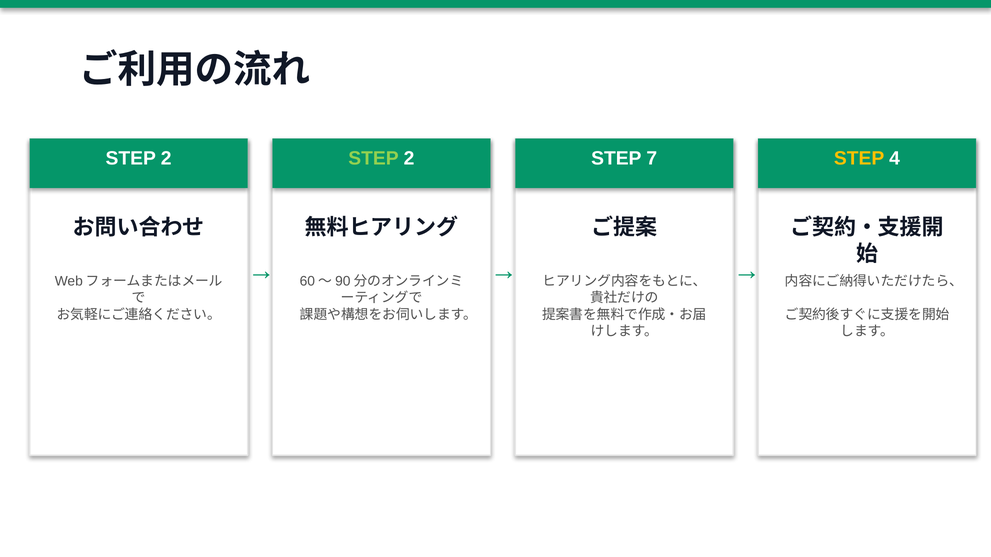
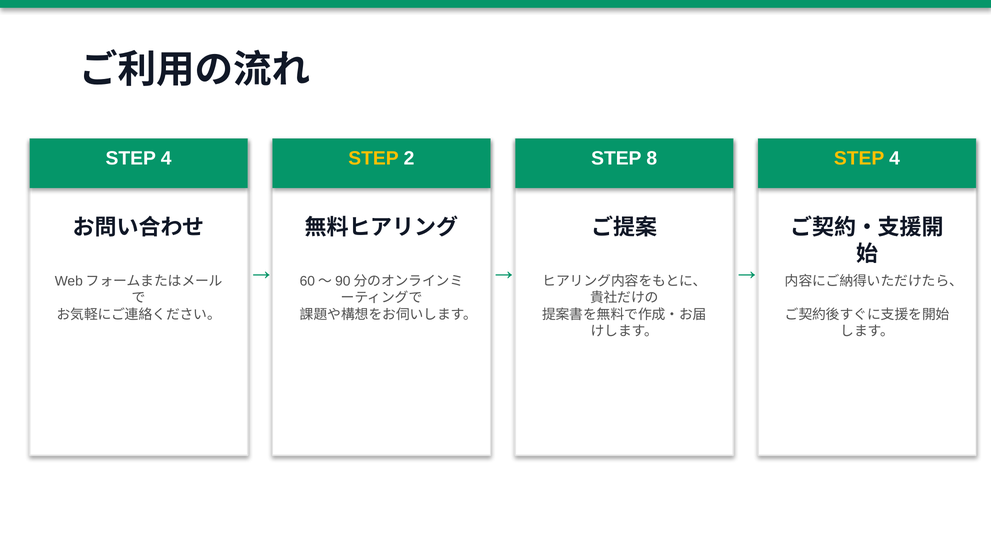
2: 2 -> 4 (166, 159)
STEP colour: light green -> yellow (374, 159)
7: 7 -> 8 (652, 159)
